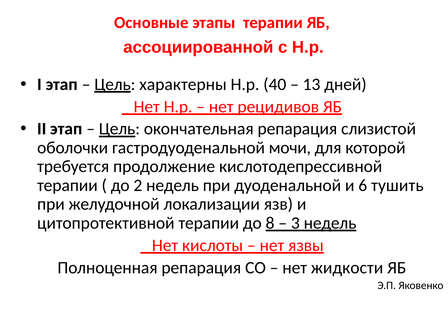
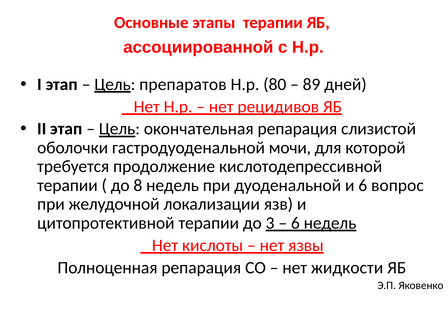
характерны: характерны -> препаратов (183, 84)
40: 40 -> 80 (275, 84)
13: 13 -> 89 (312, 84)
2: 2 -> 8 (138, 185)
тушить: тушить -> вопрос (397, 185)
8: 8 -> 3 (270, 223)
3: 3 -> 6 (295, 223)
